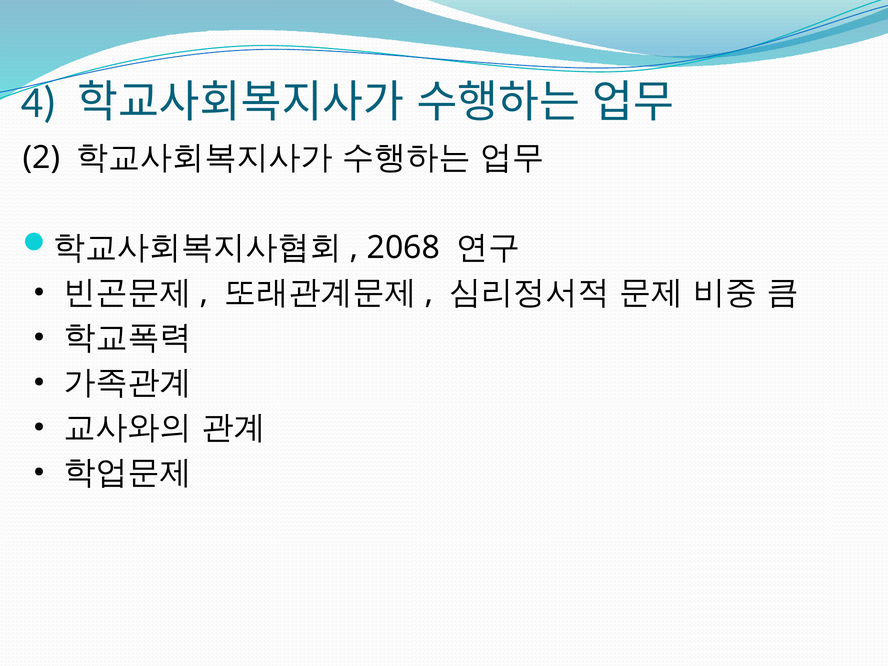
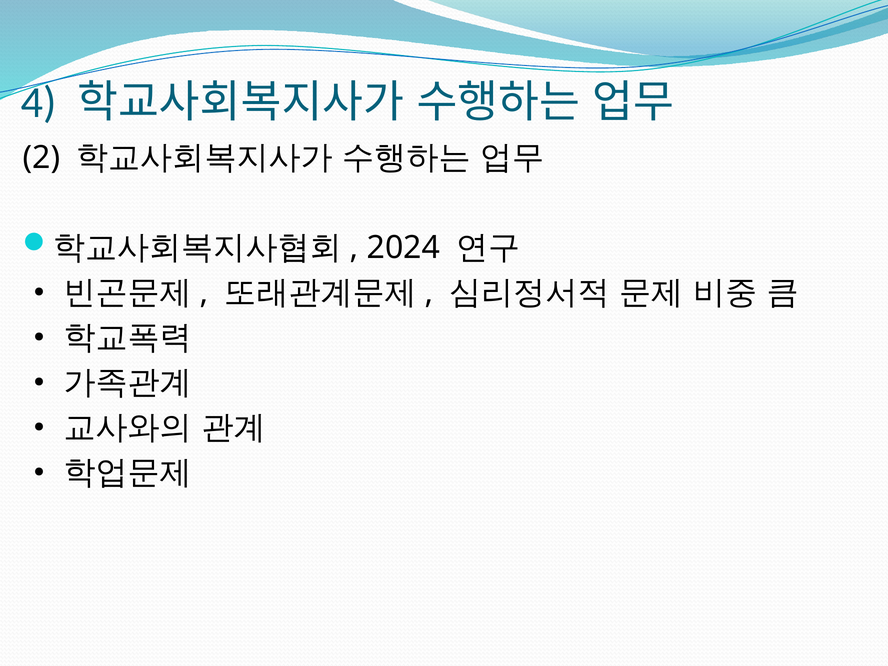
2068: 2068 -> 2024 (403, 248)
